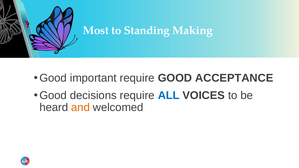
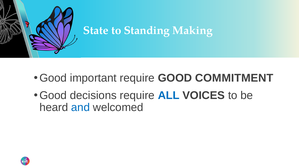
Most: Most -> State (96, 30)
ACCEPTANCE: ACCEPTANCE -> COMMITMENT (234, 78)
and colour: orange -> blue (81, 108)
